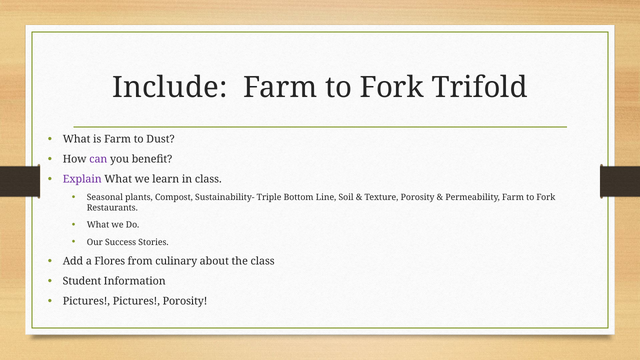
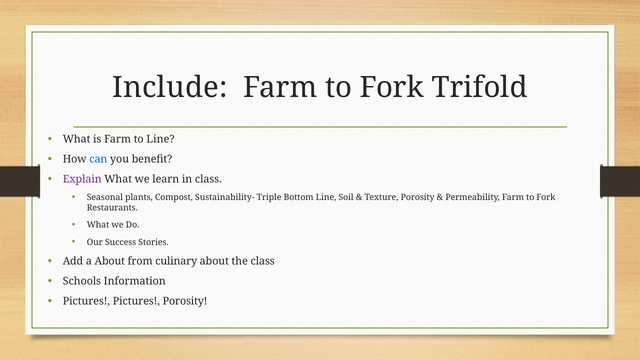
to Dust: Dust -> Line (160, 139)
can colour: purple -> blue (98, 159)
a Flores: Flores -> About (110, 261)
Student: Student -> Schools (82, 281)
